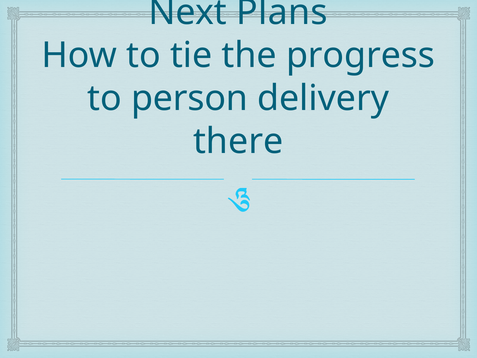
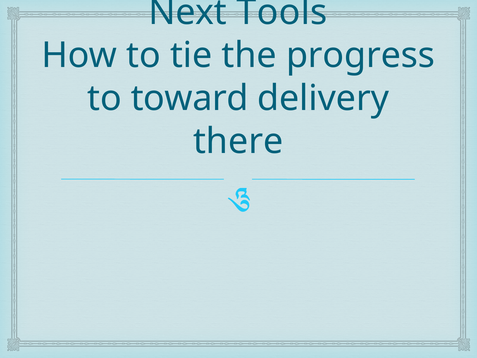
Plans: Plans -> Tools (282, 12)
person: person -> toward (190, 98)
